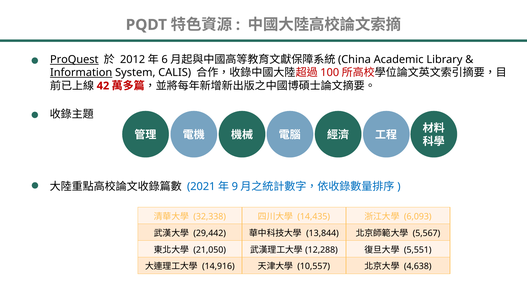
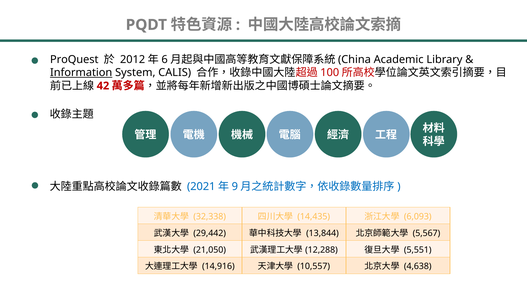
ProQuest underline: present -> none (74, 60)
